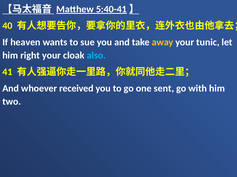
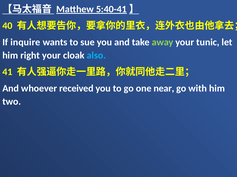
heaven: heaven -> inquire (25, 42)
away colour: yellow -> light green (163, 42)
sent: sent -> near (164, 89)
